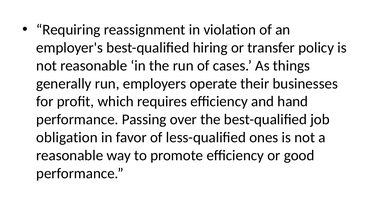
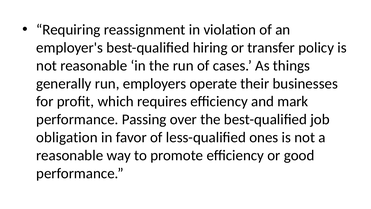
hand: hand -> mark (293, 101)
